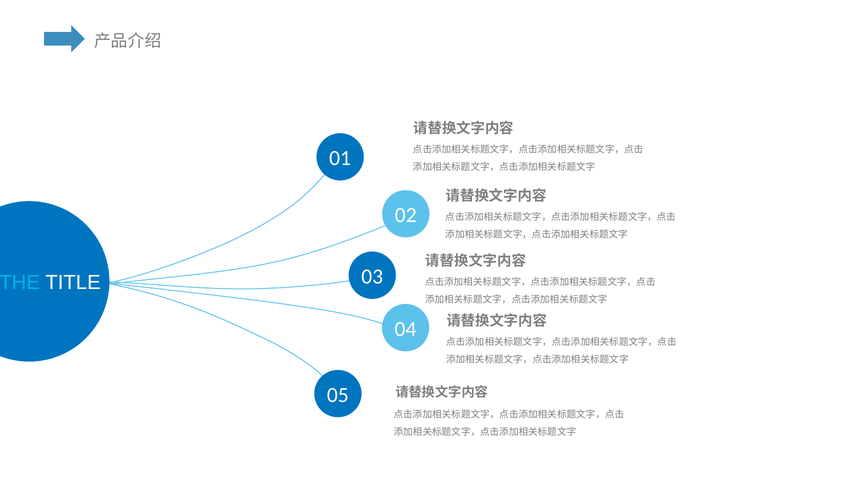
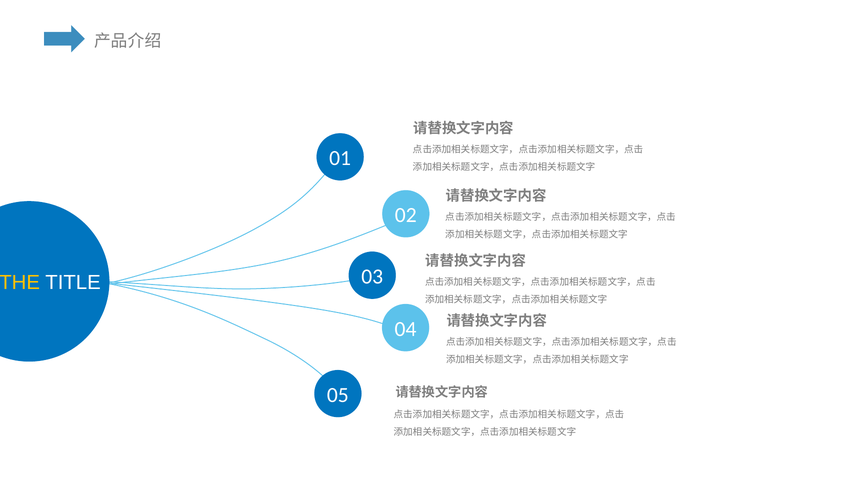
THE colour: light blue -> yellow (20, 283)
